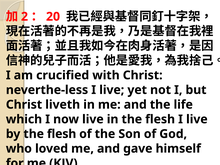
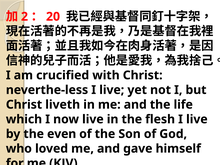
by the flesh: flesh -> even (62, 134)
